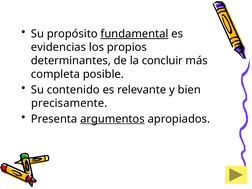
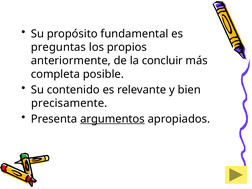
fundamental underline: present -> none (134, 34)
evidencias: evidencias -> preguntas (58, 47)
determinantes: determinantes -> anteriormente (71, 61)
